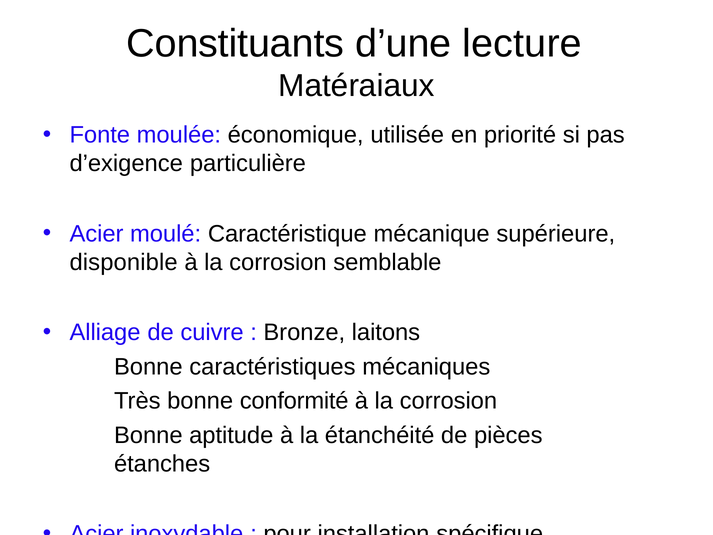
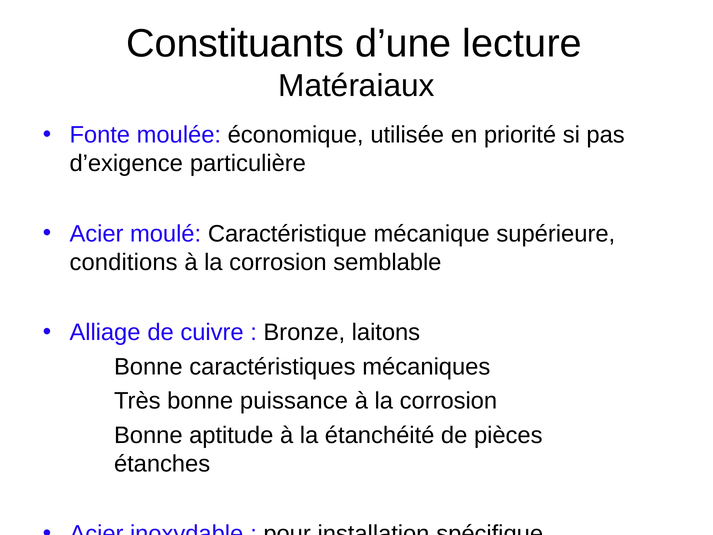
disponible: disponible -> conditions (124, 262)
conformité: conformité -> puissance (294, 401)
